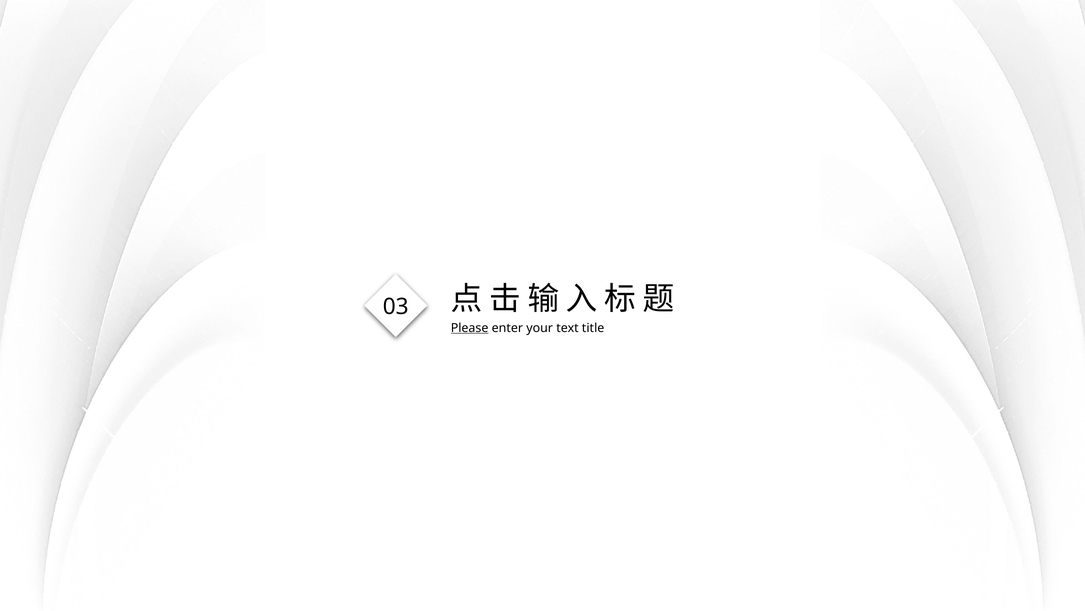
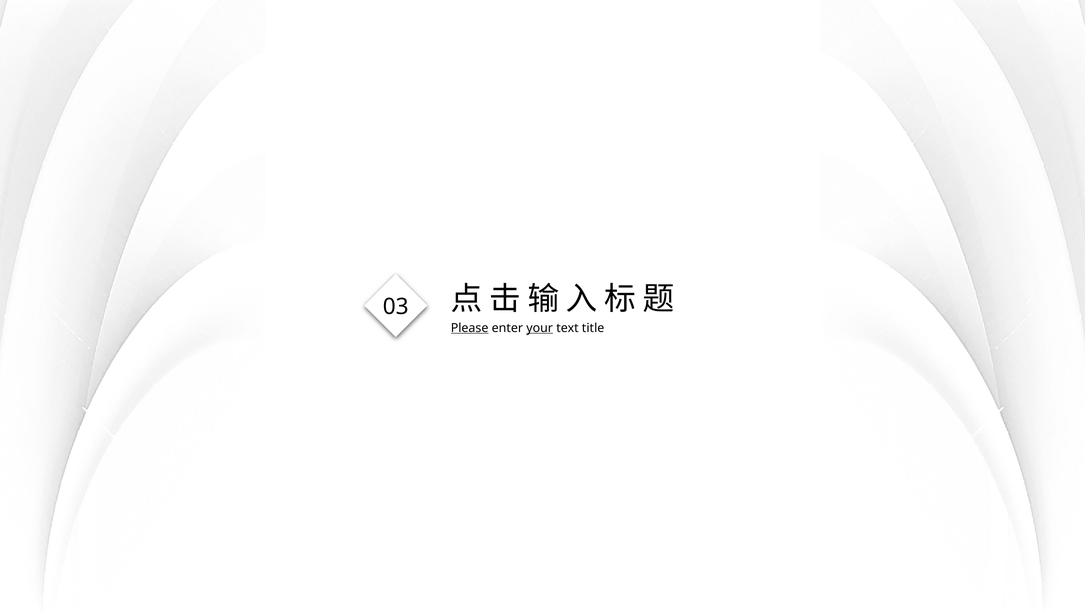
your underline: none -> present (540, 328)
